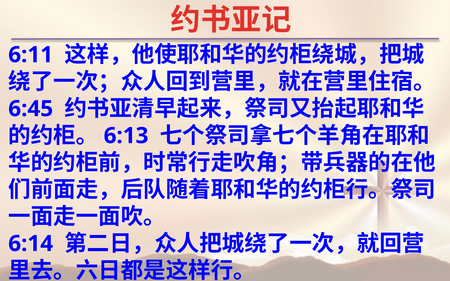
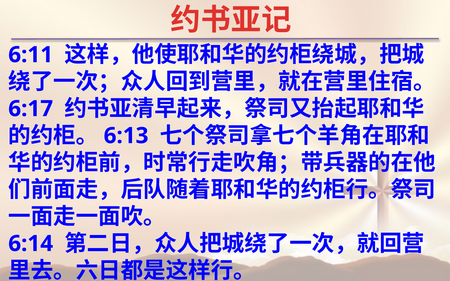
6:45: 6:45 -> 6:17 (31, 109)
